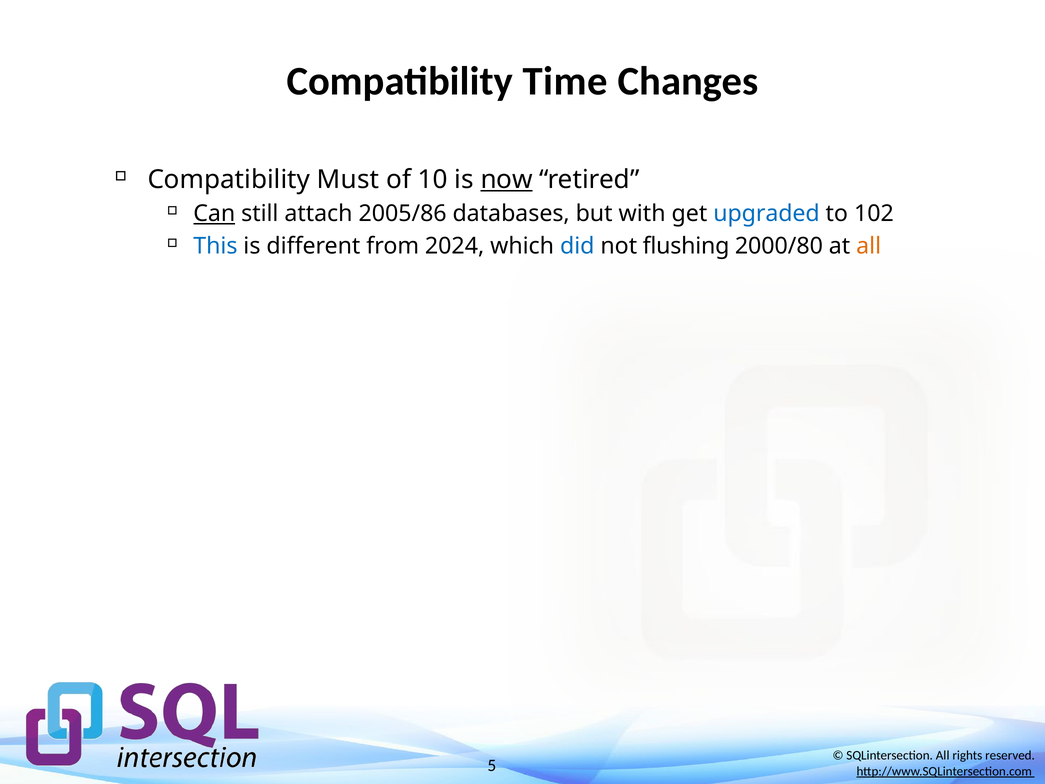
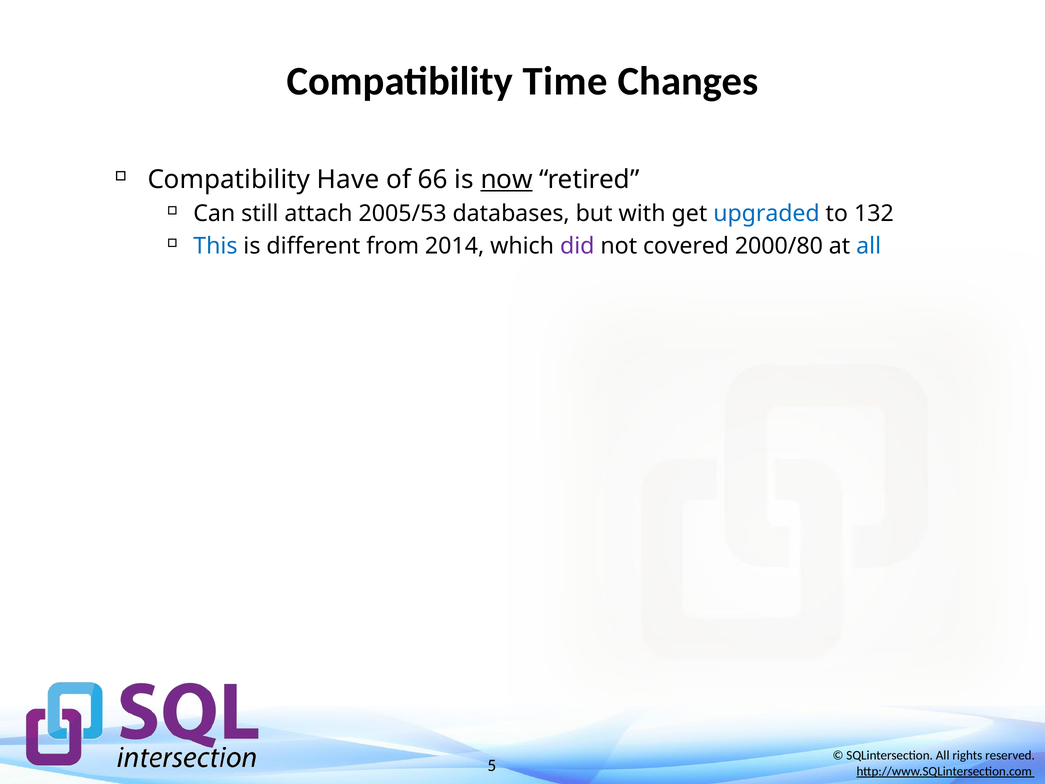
Must: Must -> Have (348, 179)
10: 10 -> 66 (433, 179)
Can underline: present -> none (214, 214)
2005/86: 2005/86 -> 2005/53 (403, 214)
102: 102 -> 132 (874, 214)
2024: 2024 -> 2014 (455, 246)
did colour: blue -> purple (577, 246)
flushing: flushing -> covered (686, 246)
all colour: orange -> blue (869, 246)
